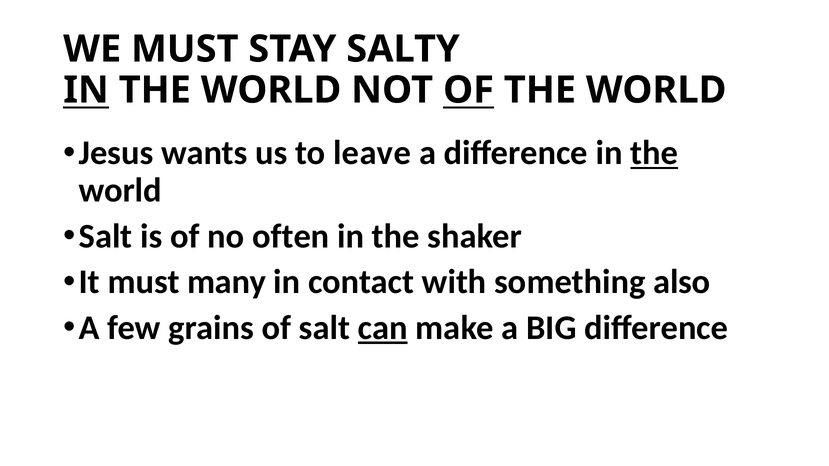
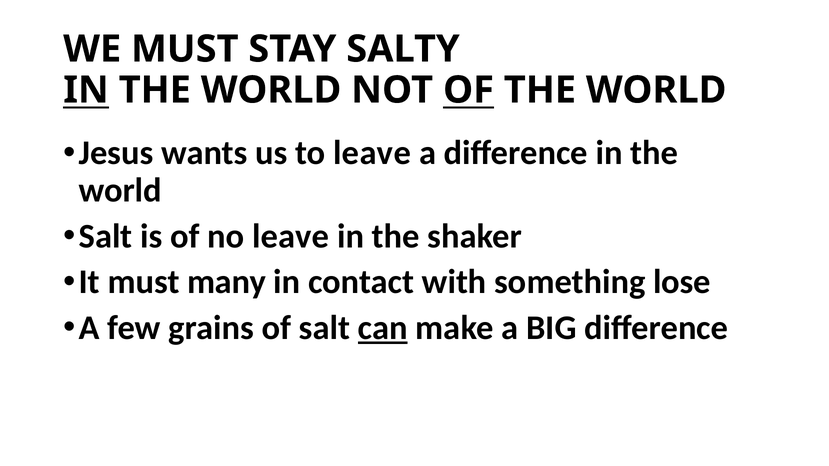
the underline: present -> none (654, 153)
no often: often -> leave (291, 236)
also: also -> lose (682, 282)
